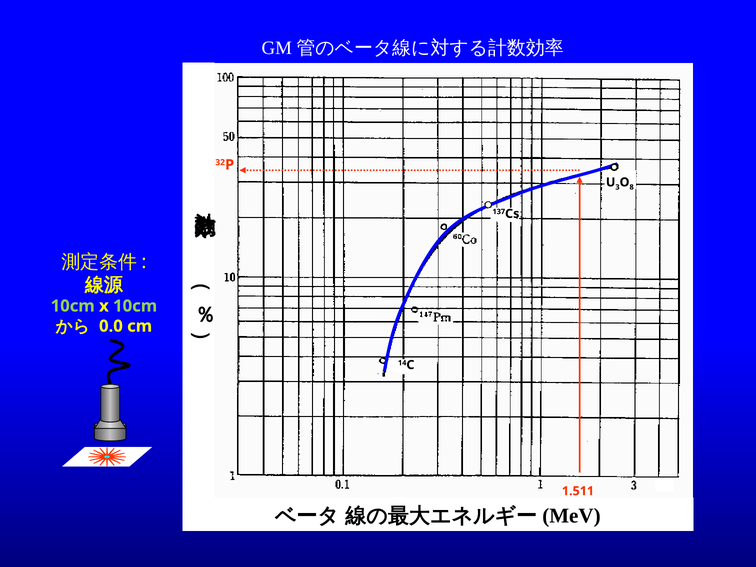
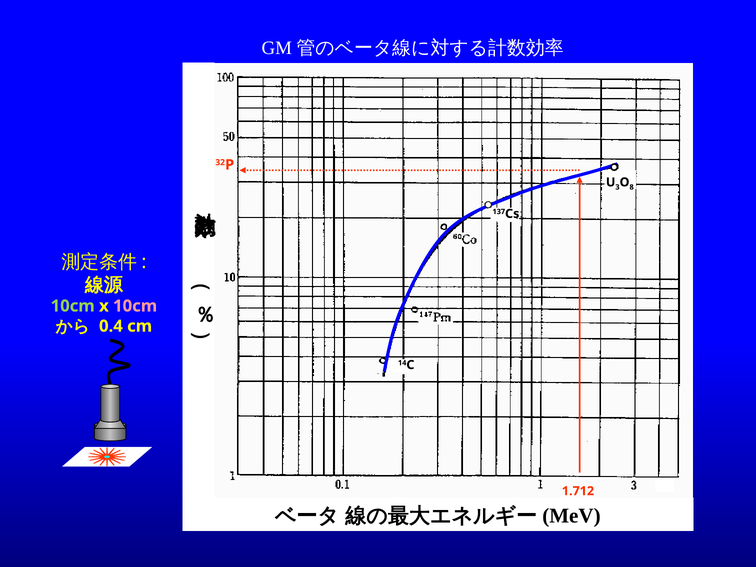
10cm colour: light green -> pink (135, 306)
0.0: 0.0 -> 0.4 (111, 326)
1.511: 1.511 -> 1.712 (578, 491)
